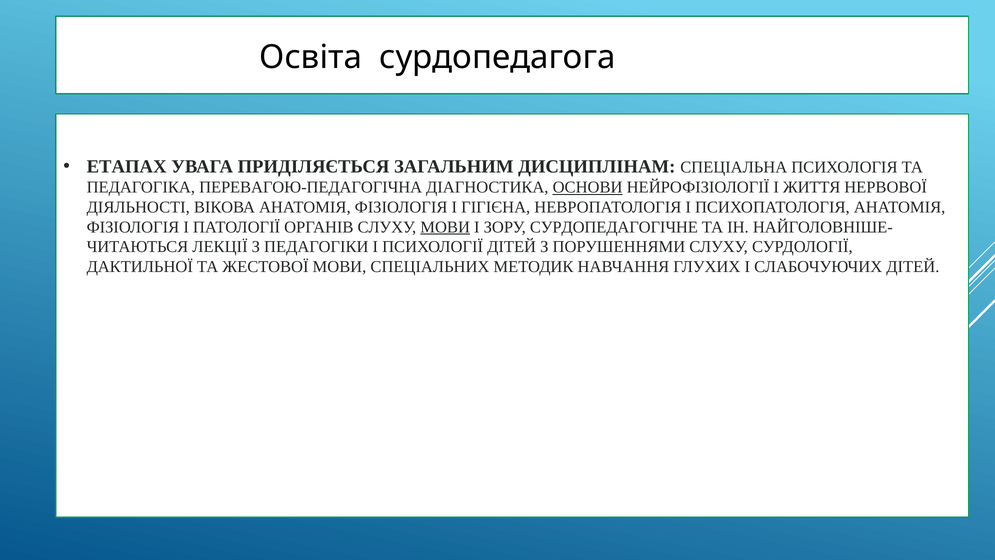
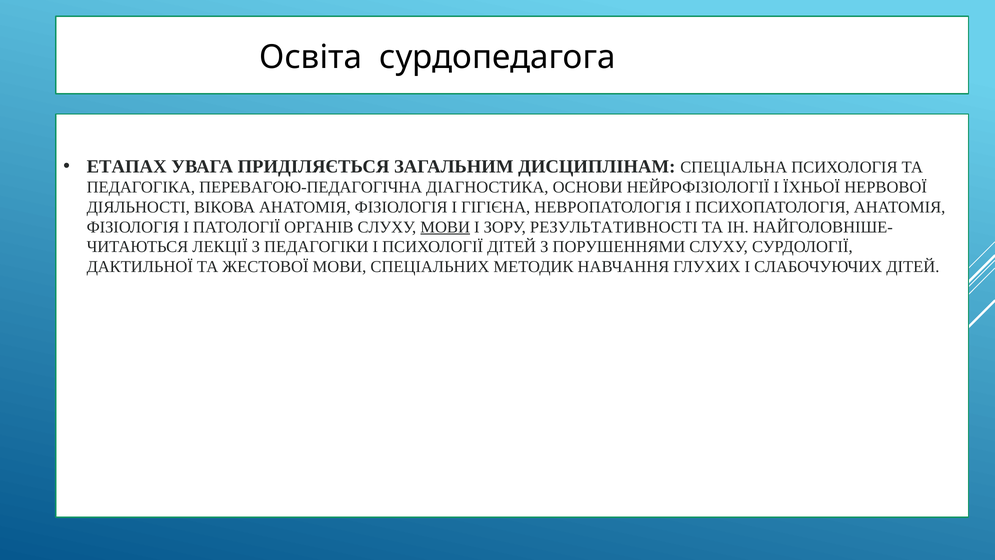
ОСНОВИ underline: present -> none (588, 187)
ЖИТТЯ: ЖИТТЯ -> ЇХНЬОЇ (812, 187)
СУРДОПЕДАГОГІЧНЕ: СУРДОПЕДАГОГІЧНЕ -> РЕЗУЛЬТАТИВНОСТІ (614, 227)
